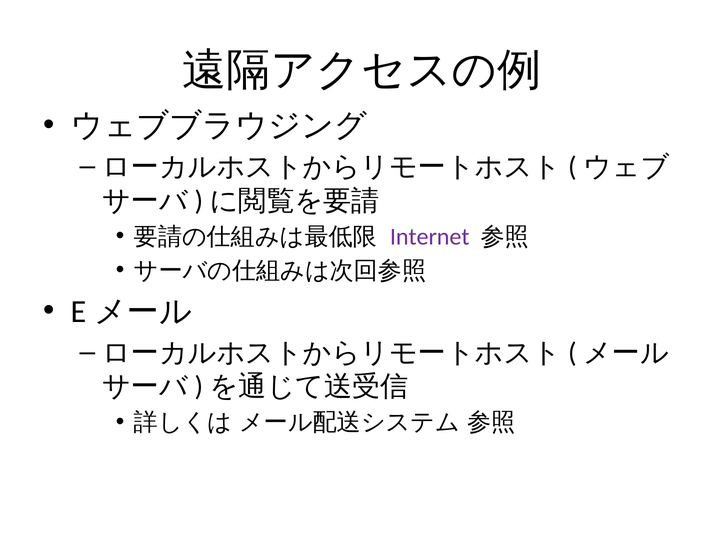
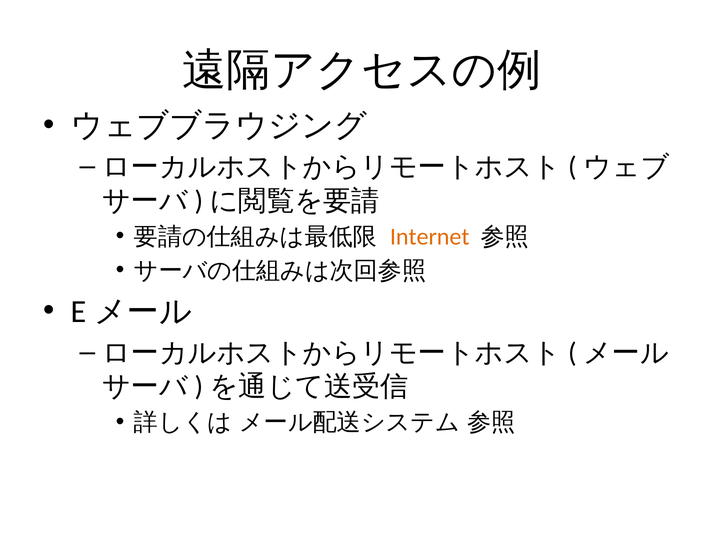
Internet colour: purple -> orange (430, 237)
